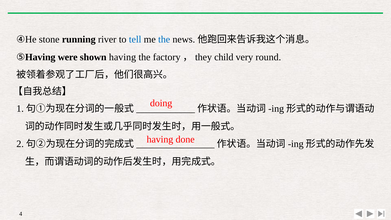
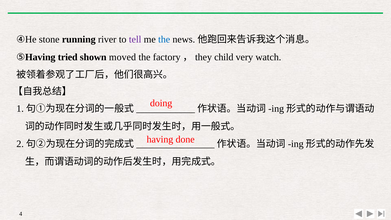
tell colour: blue -> purple (135, 39)
were: were -> tried (68, 57)
shown having: having -> moved (122, 57)
round: round -> watch (268, 57)
